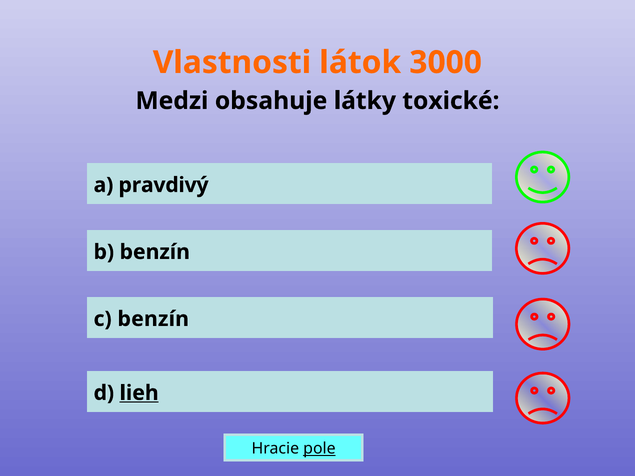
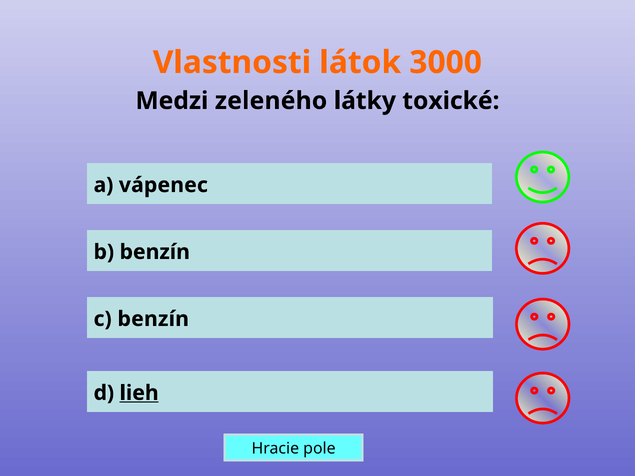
obsahuje: obsahuje -> zeleného (271, 101)
pravdivý: pravdivý -> vápenec (163, 185)
pole underline: present -> none (319, 449)
